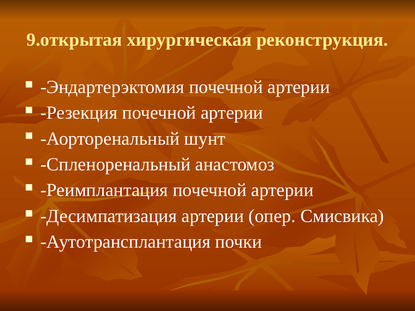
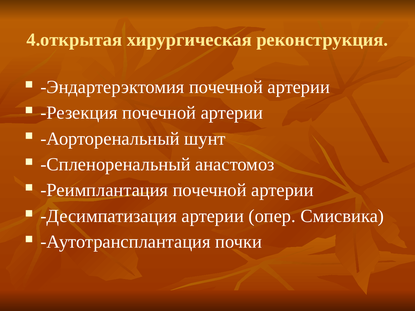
9.открытая: 9.открытая -> 4.открытая (74, 40)
